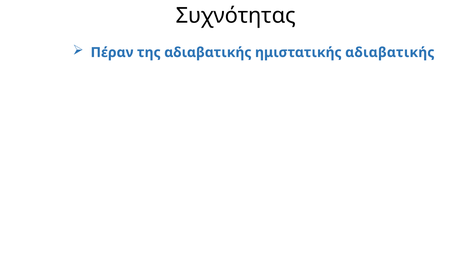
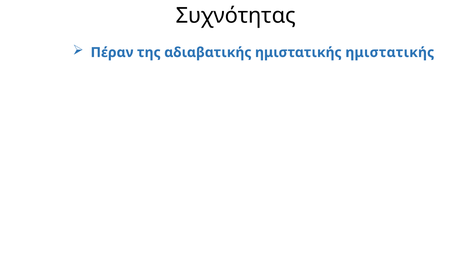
ημιστατικής αδιαβατικής: αδιαβατικής -> ημιστατικής (390, 52)
